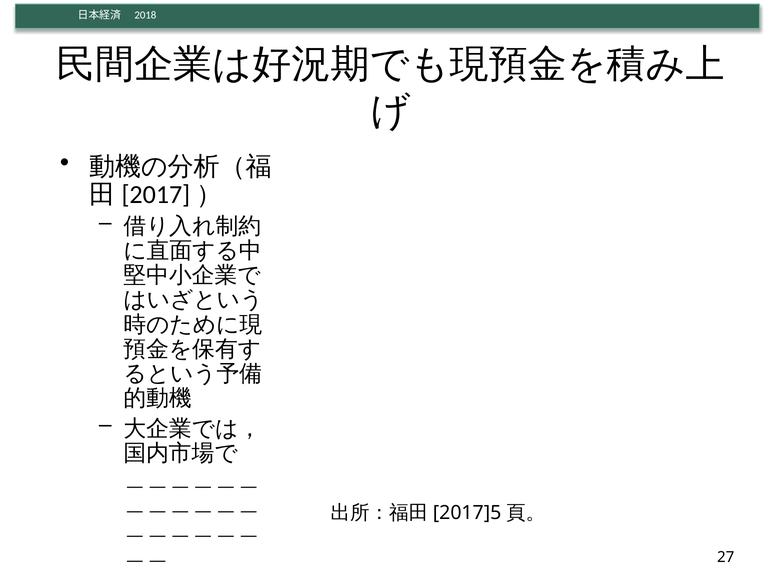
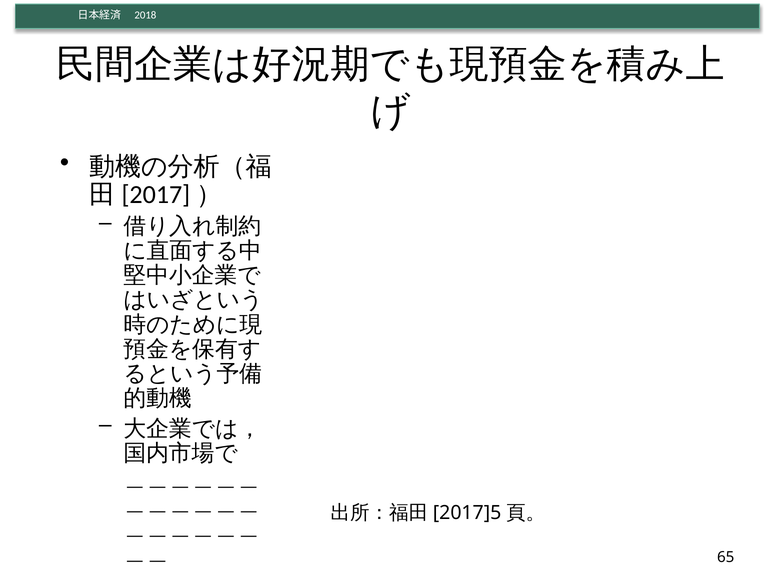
27: 27 -> 65 (726, 557)
